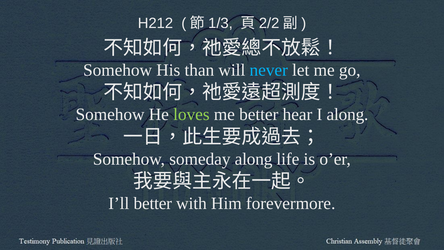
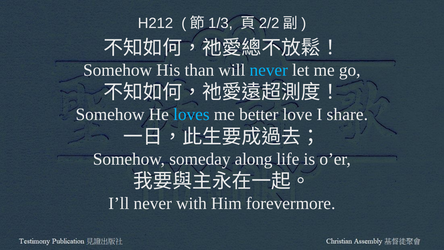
loves colour: light green -> light blue (191, 114)
hear: hear -> love (297, 114)
I along: along -> share (347, 114)
I’ll better: better -> never (153, 203)
